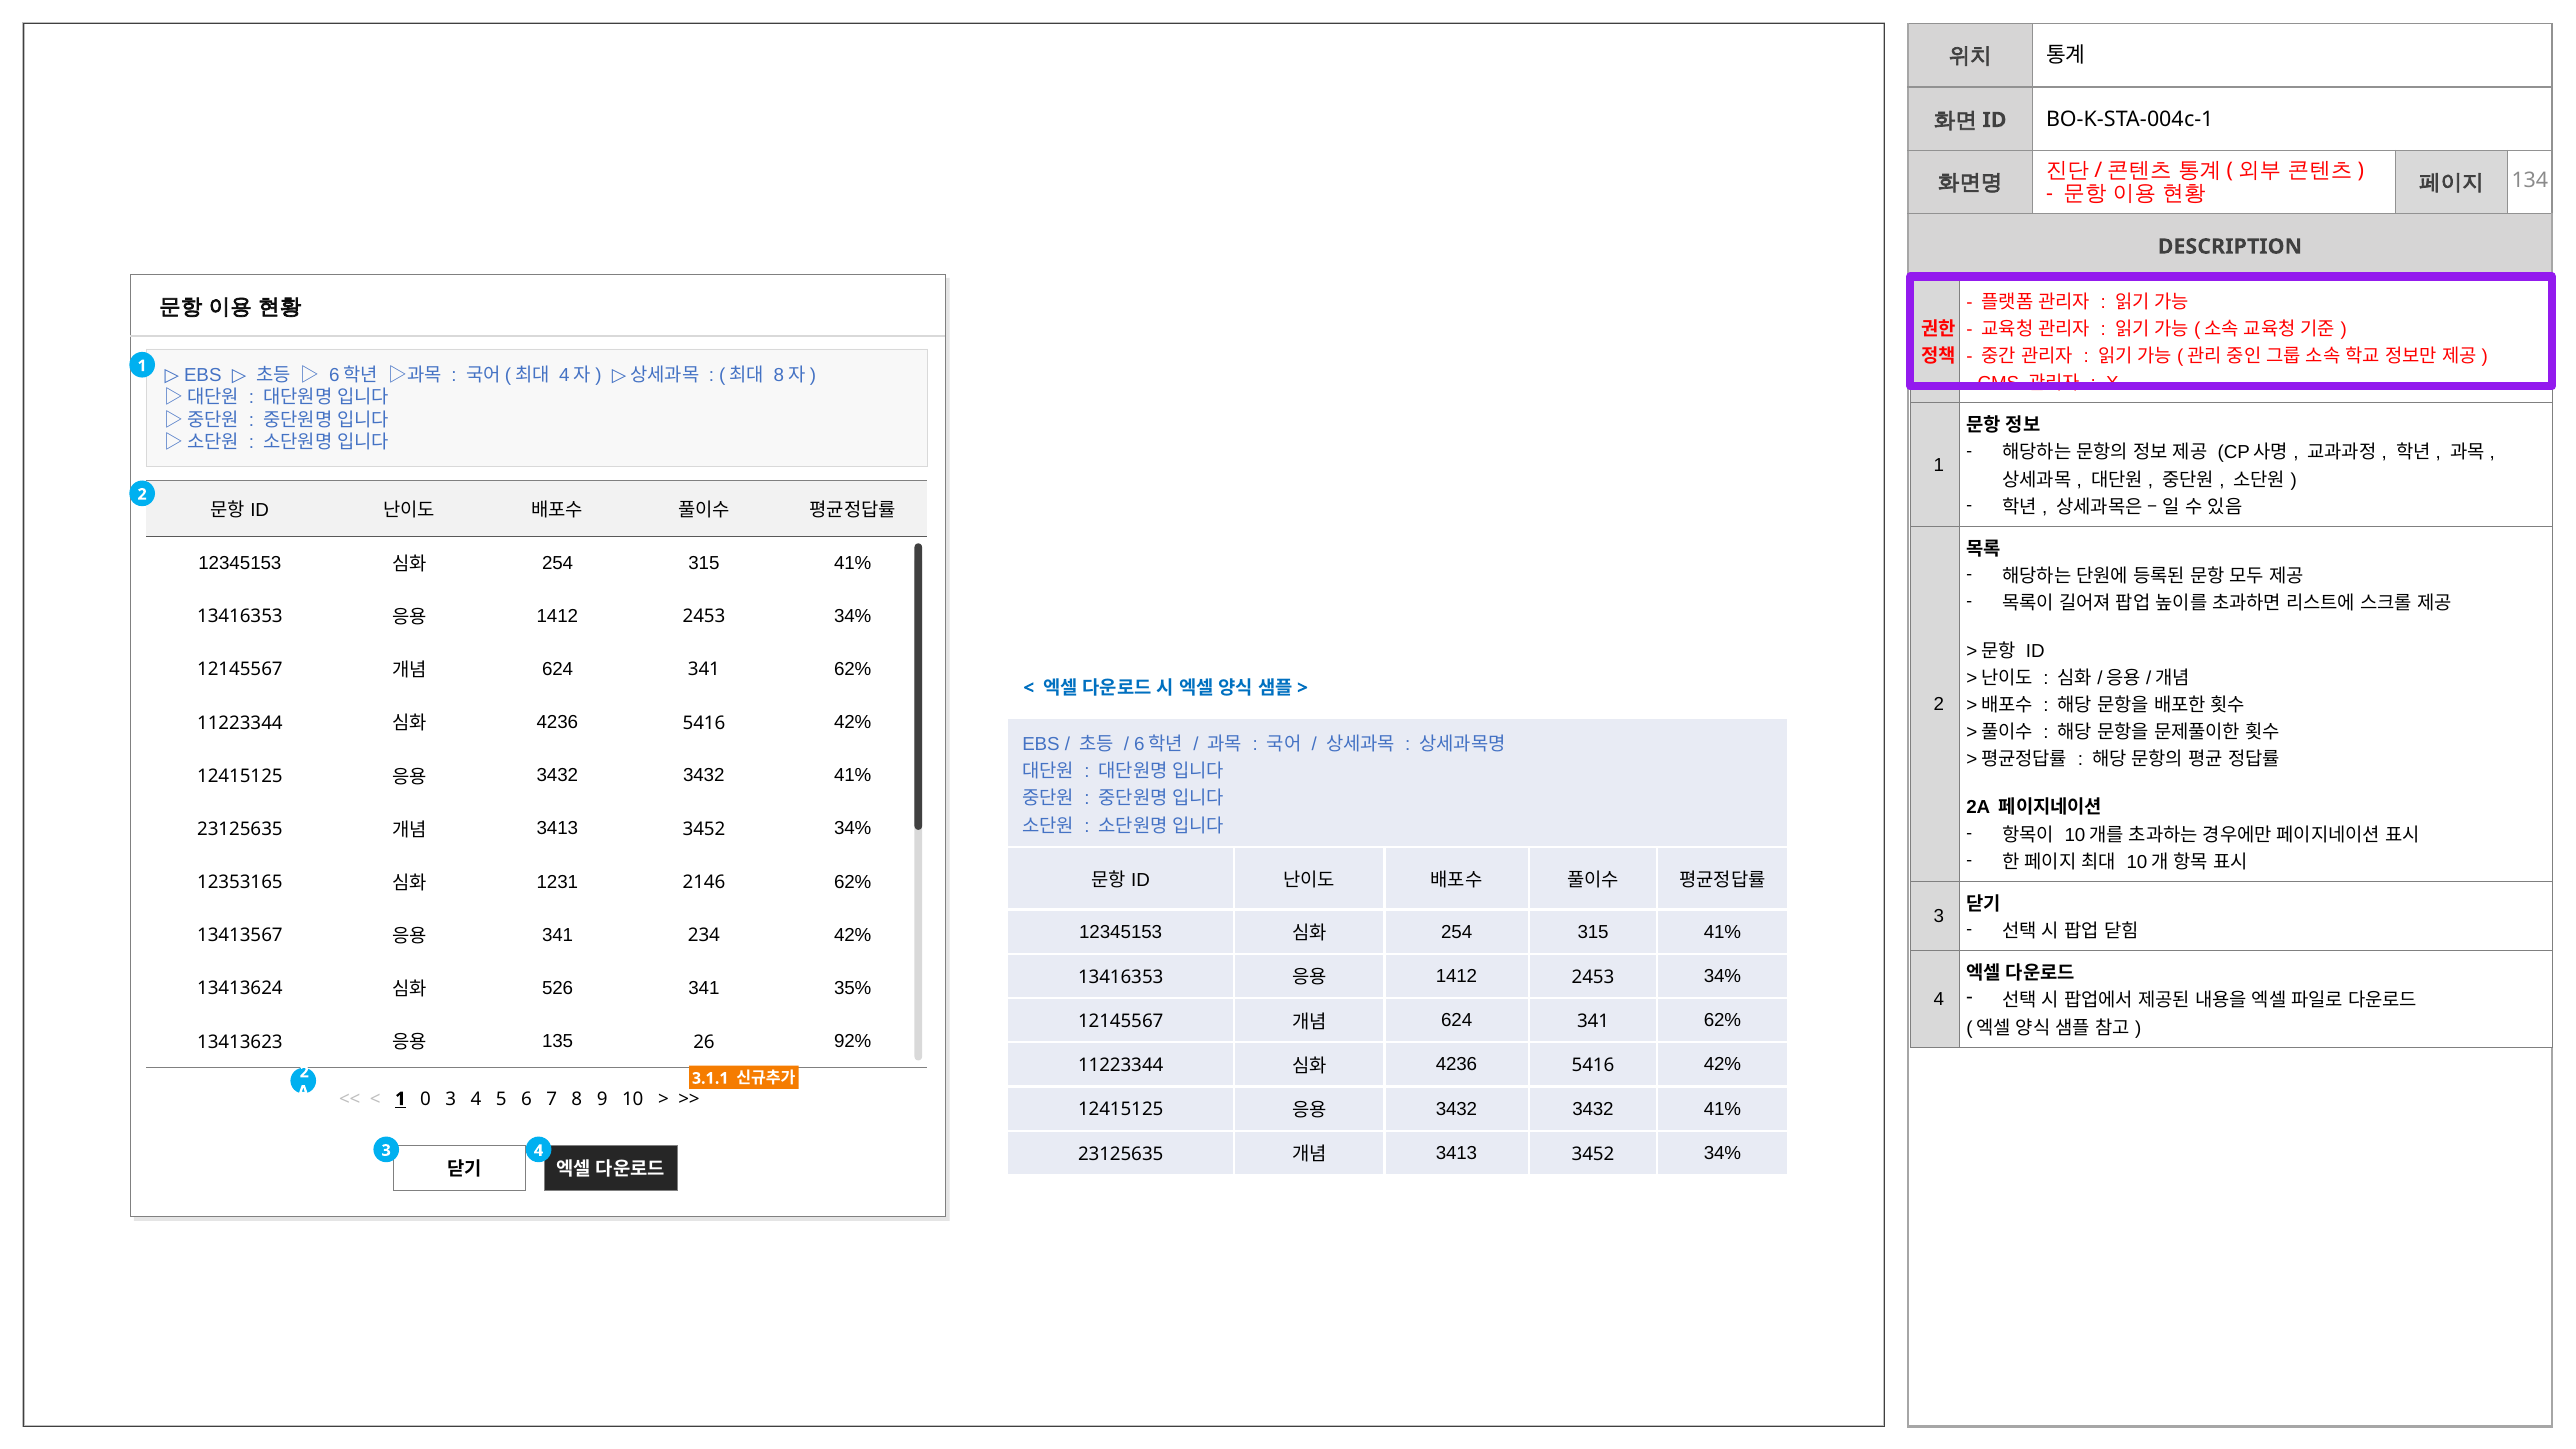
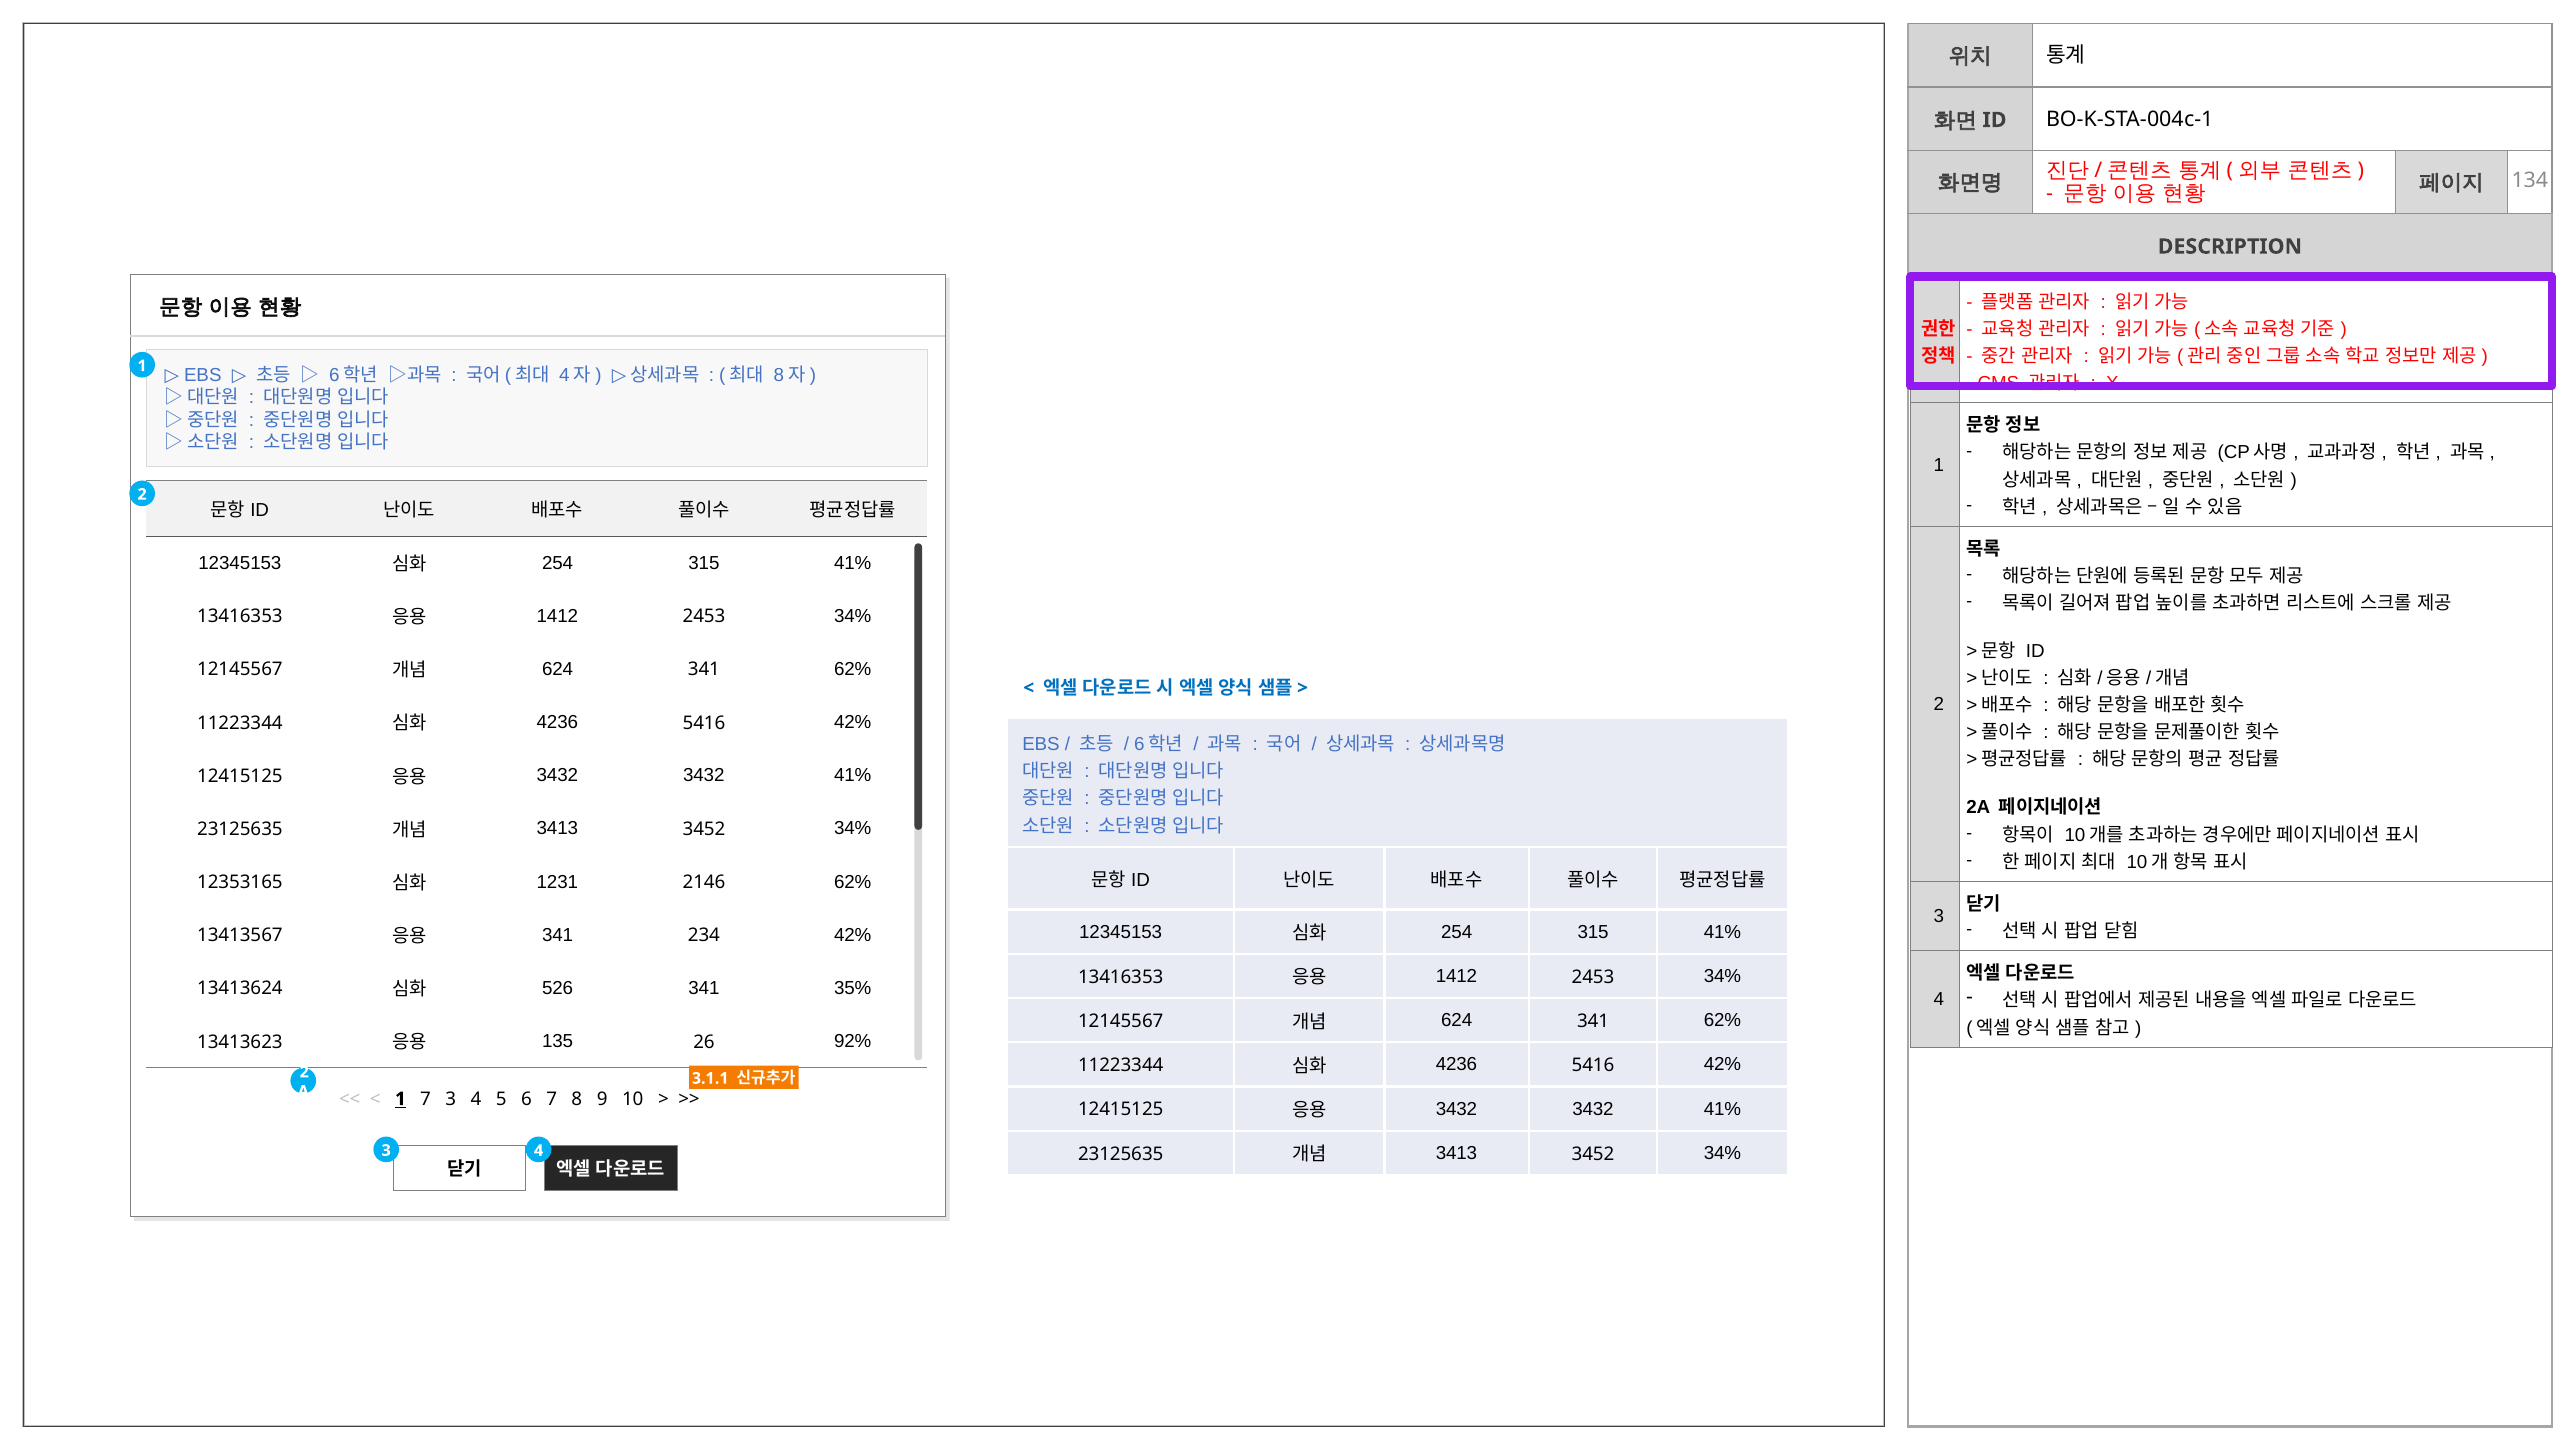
1 0: 0 -> 7 (426, 1099)
